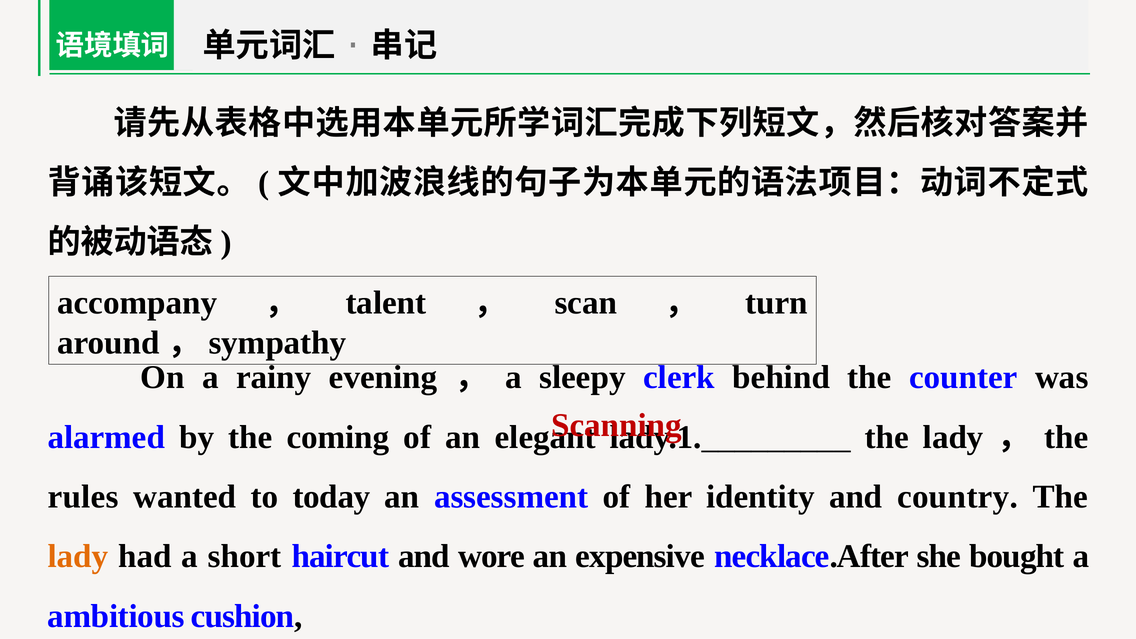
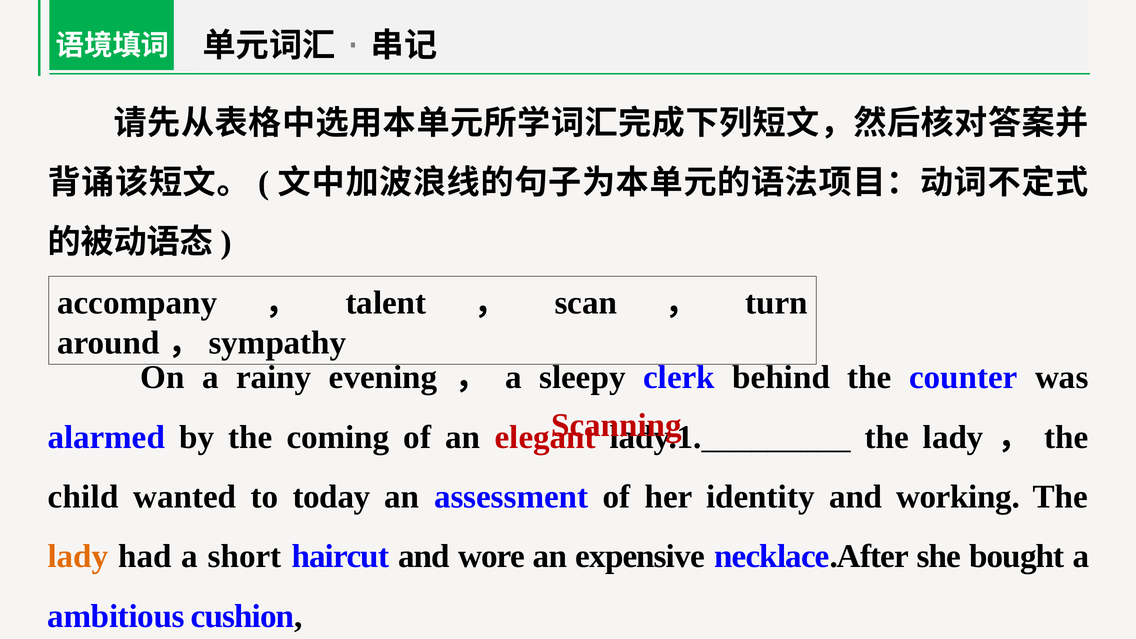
elegant colour: black -> red (545, 437)
rules: rules -> child (83, 497)
country: country -> working (958, 497)
